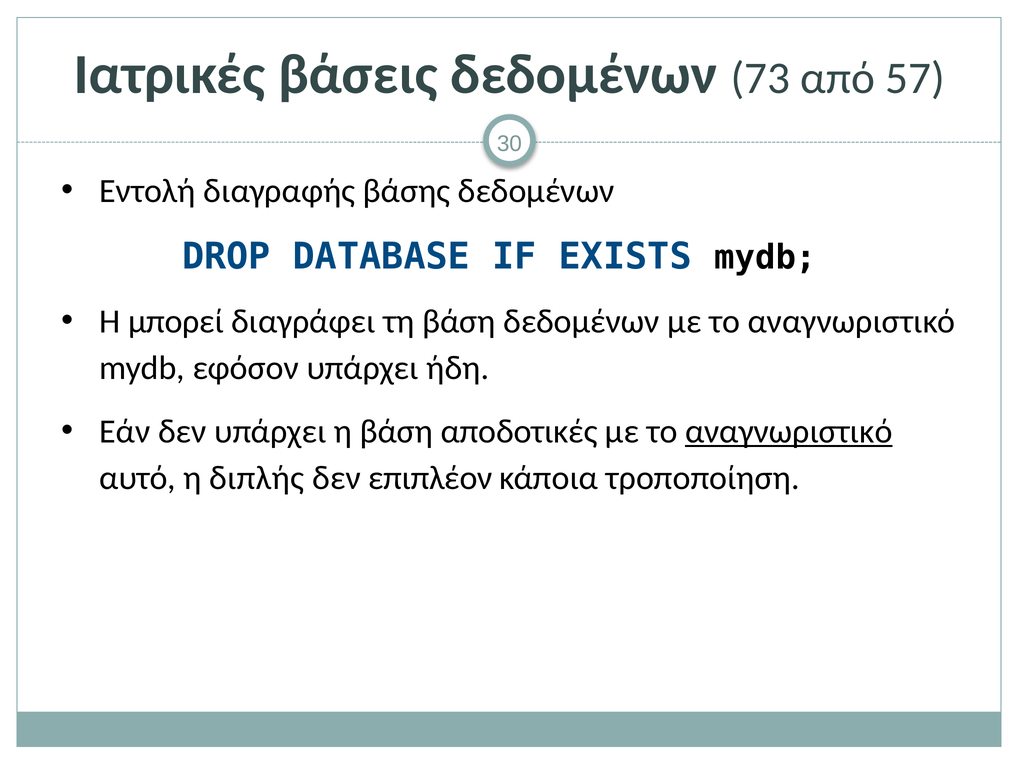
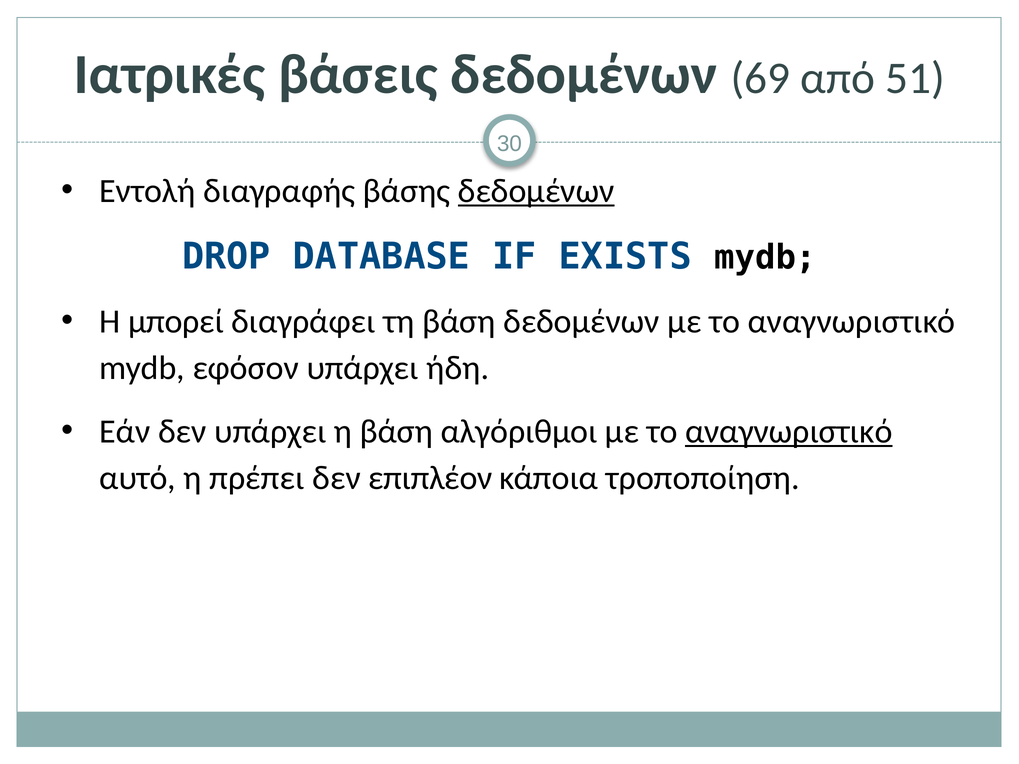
73: 73 -> 69 (760, 78)
57: 57 -> 51 (915, 78)
δεδομένων underline: none -> present (536, 191)
αποδοτικές: αποδοτικές -> αλγόριθμοι (519, 432)
διπλής: διπλής -> πρέπει (257, 478)
